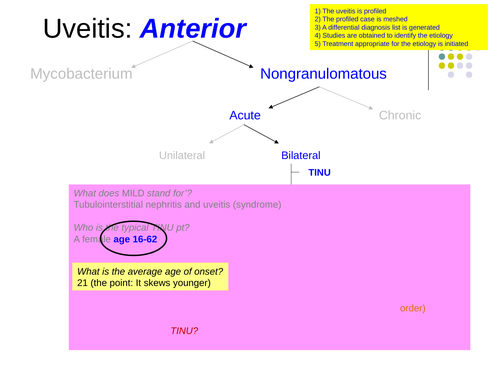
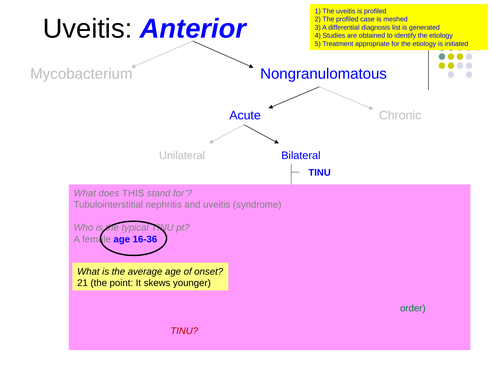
does MILD: MILD -> THIS (133, 193)
16-62: 16-62 -> 16-36 (145, 239)
order colour: orange -> green (413, 308)
